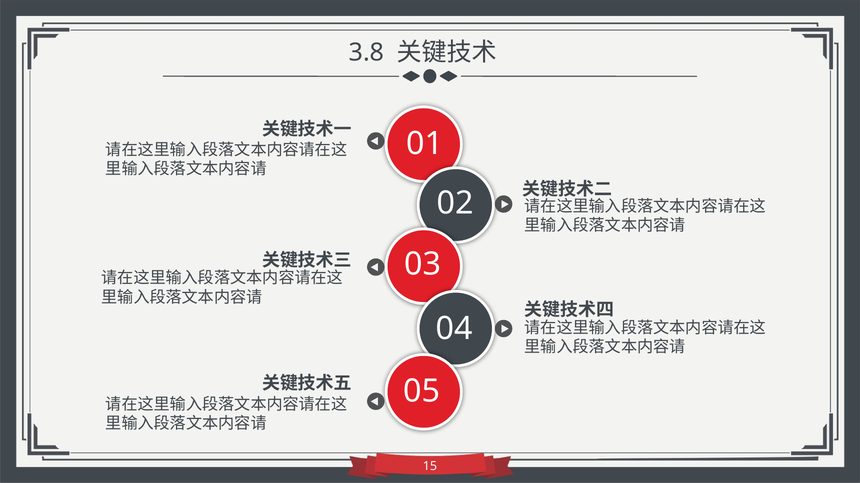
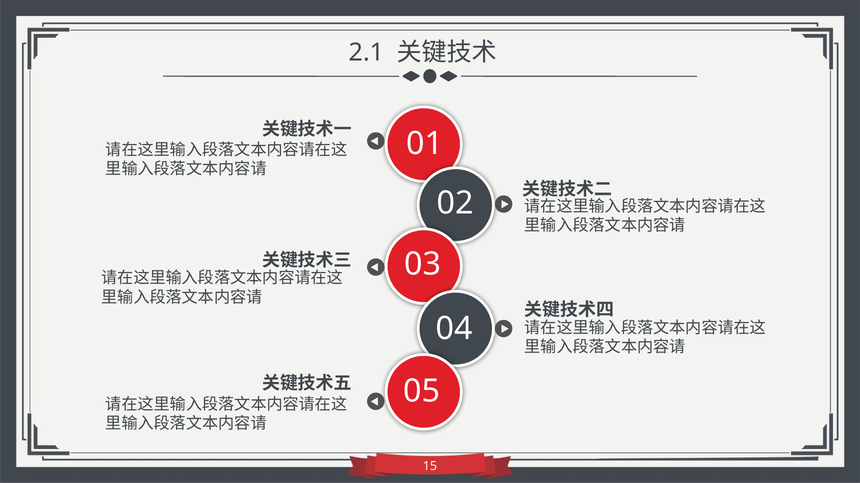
3.8: 3.8 -> 2.1 (366, 53)
